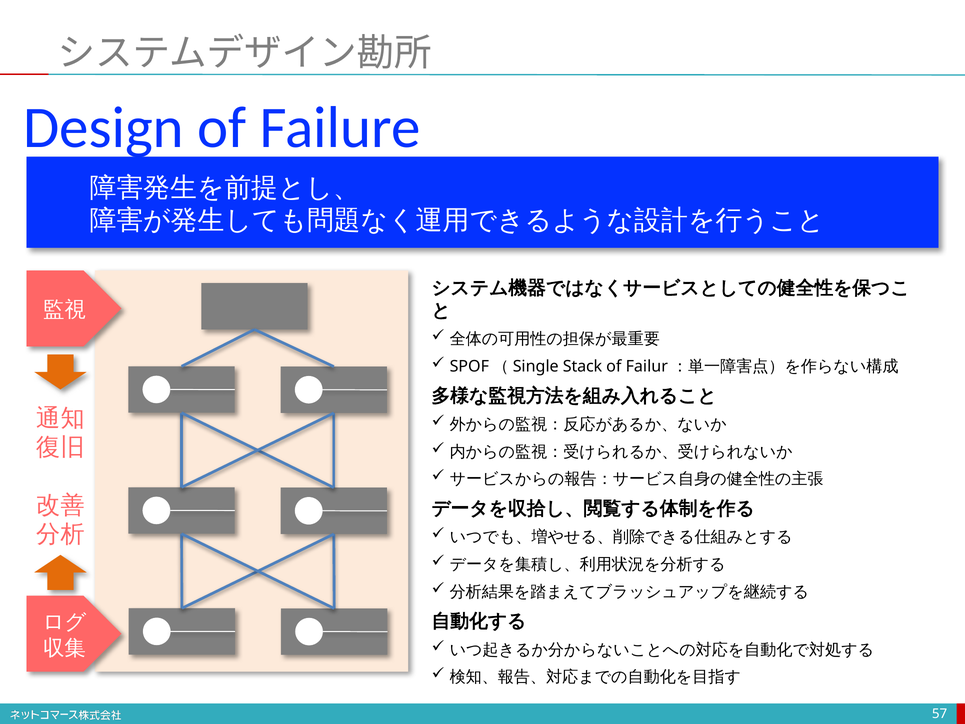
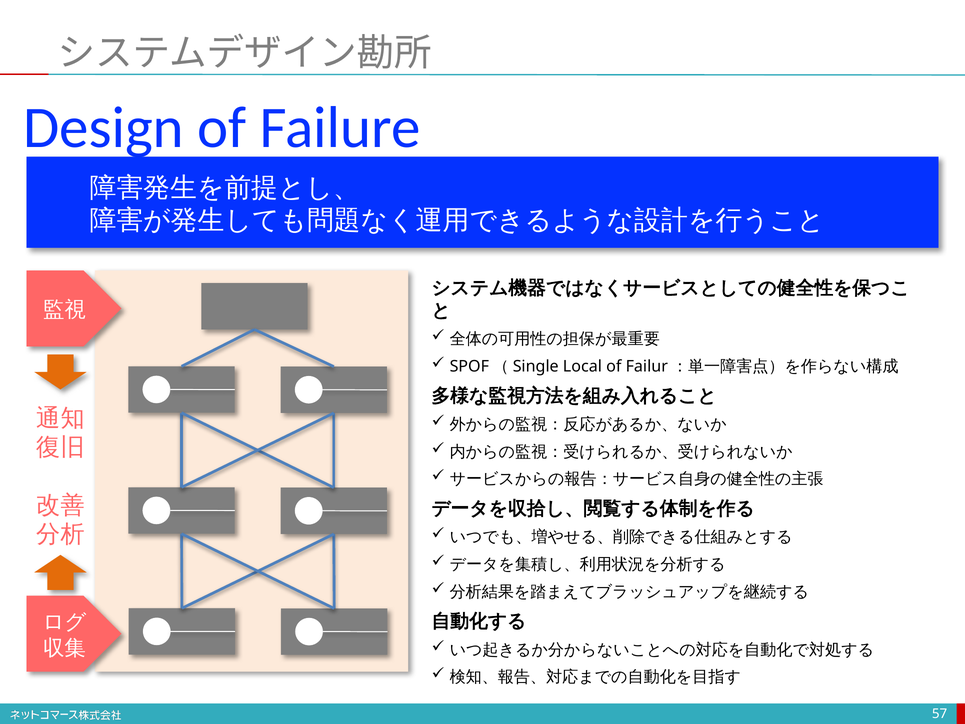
Stack: Stack -> Local (582, 366)
